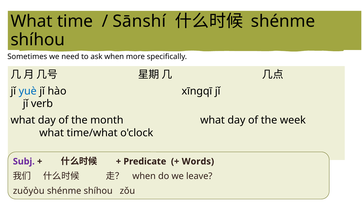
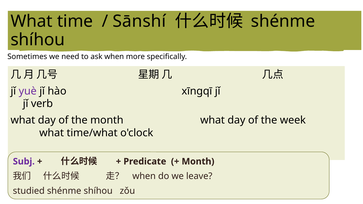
yuè colour: blue -> purple (28, 91)
Words: Words -> Month (198, 162)
zuǒyòu: zuǒyòu -> studied (29, 191)
